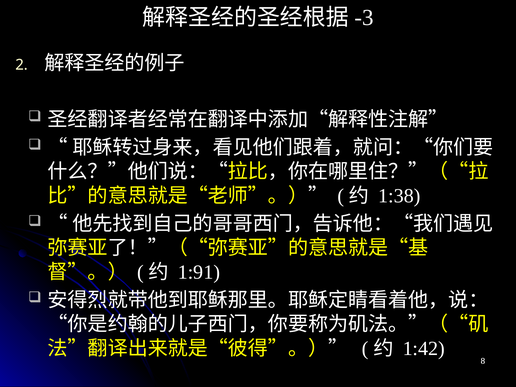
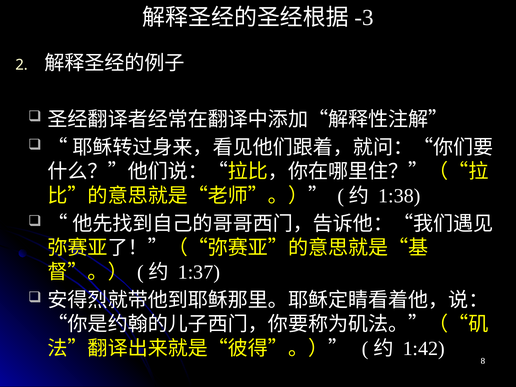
1:91: 1:91 -> 1:37 (199, 272)
